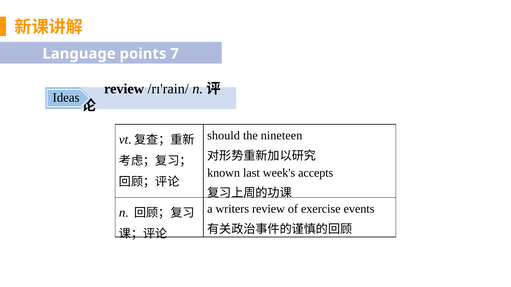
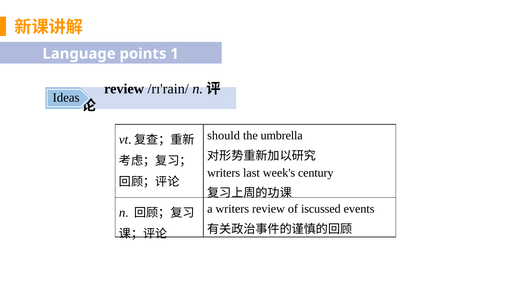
7: 7 -> 1 (175, 54)
nineteen: nineteen -> umbrella (282, 136)
known: known -> writers (224, 173)
accepts: accepts -> century (316, 173)
exercise: exercise -> iscussed (321, 209)
